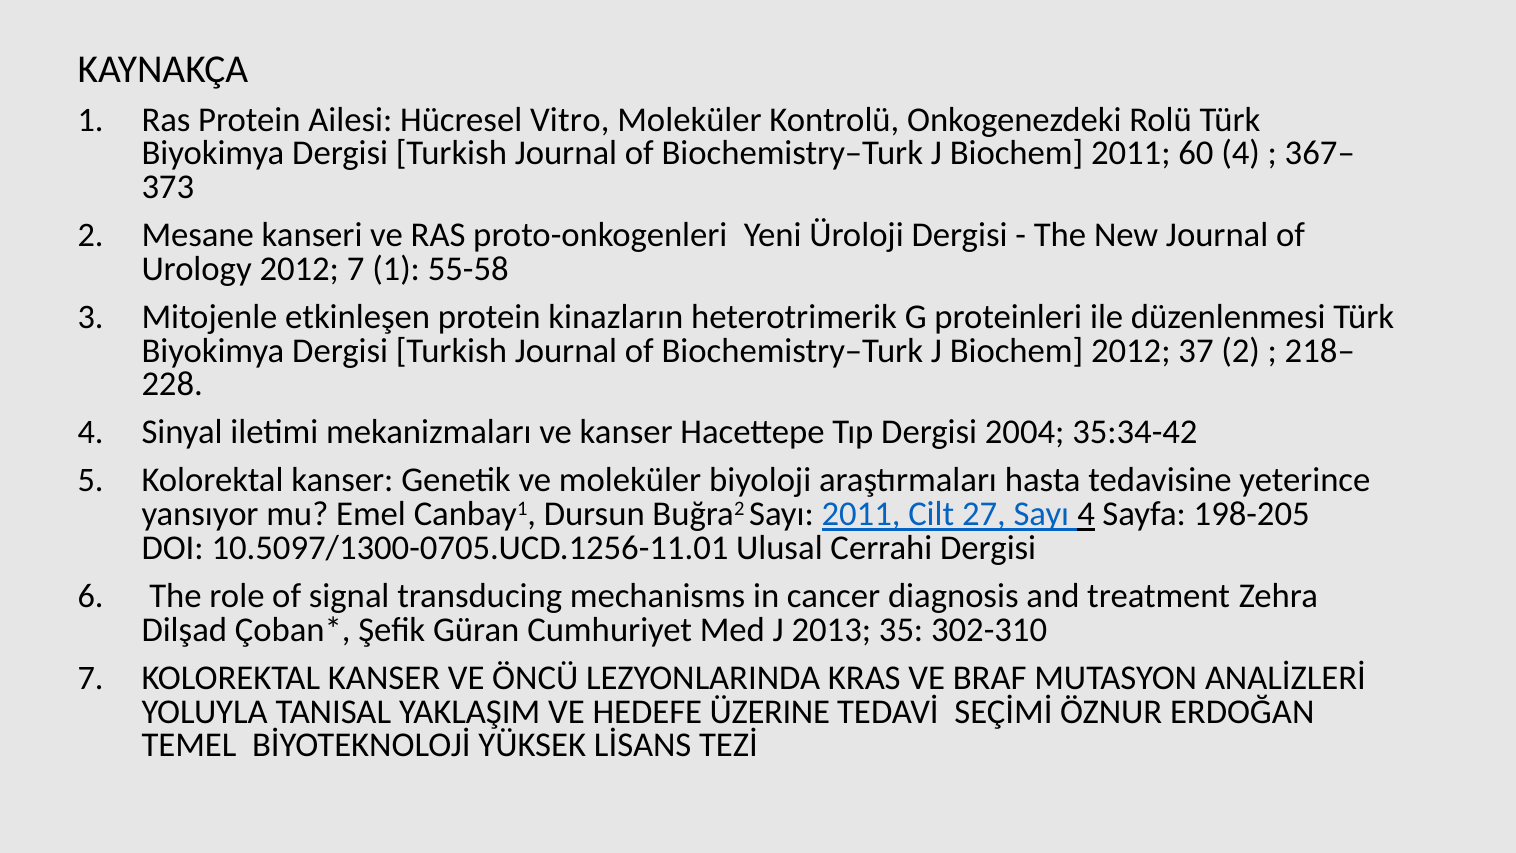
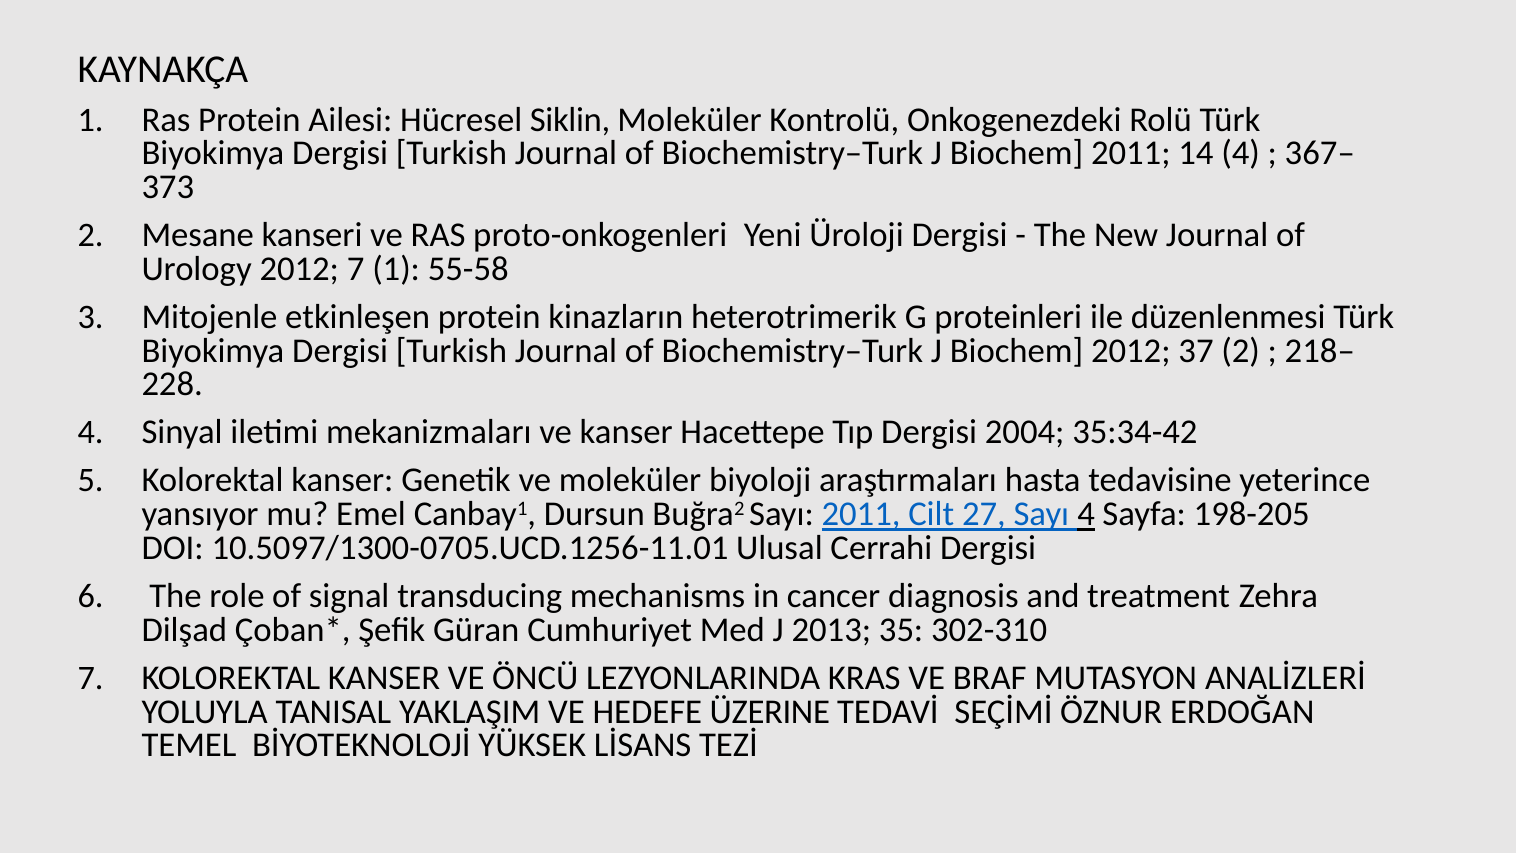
Vitro: Vitro -> Siklin (570, 120)
60: 60 -> 14 (1196, 153)
